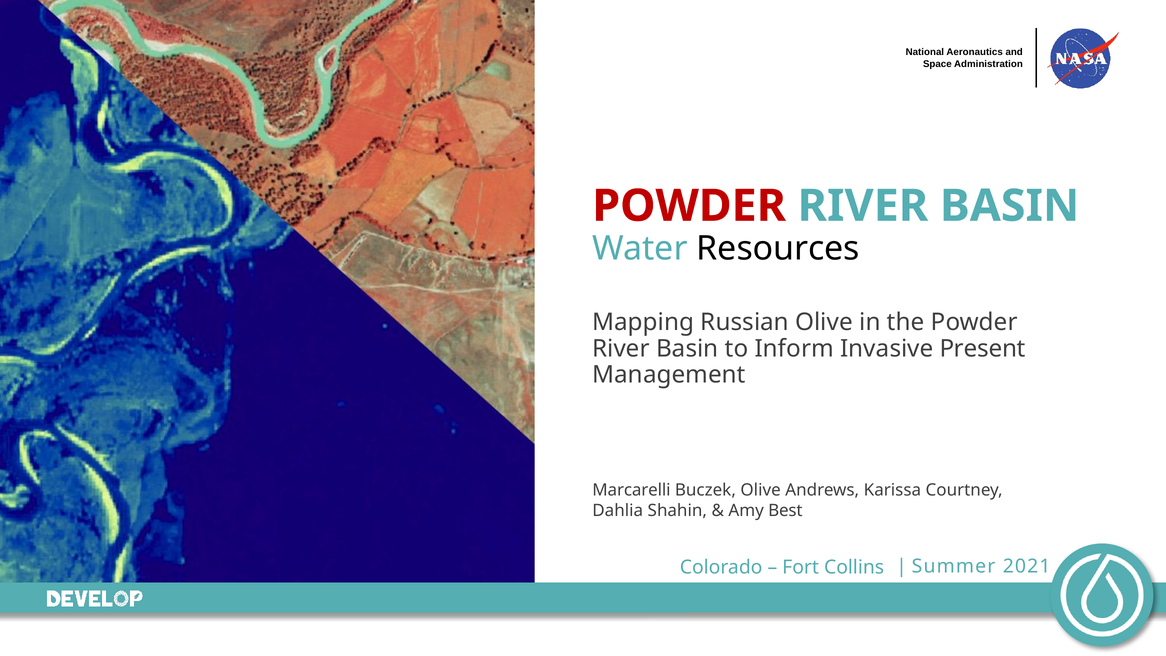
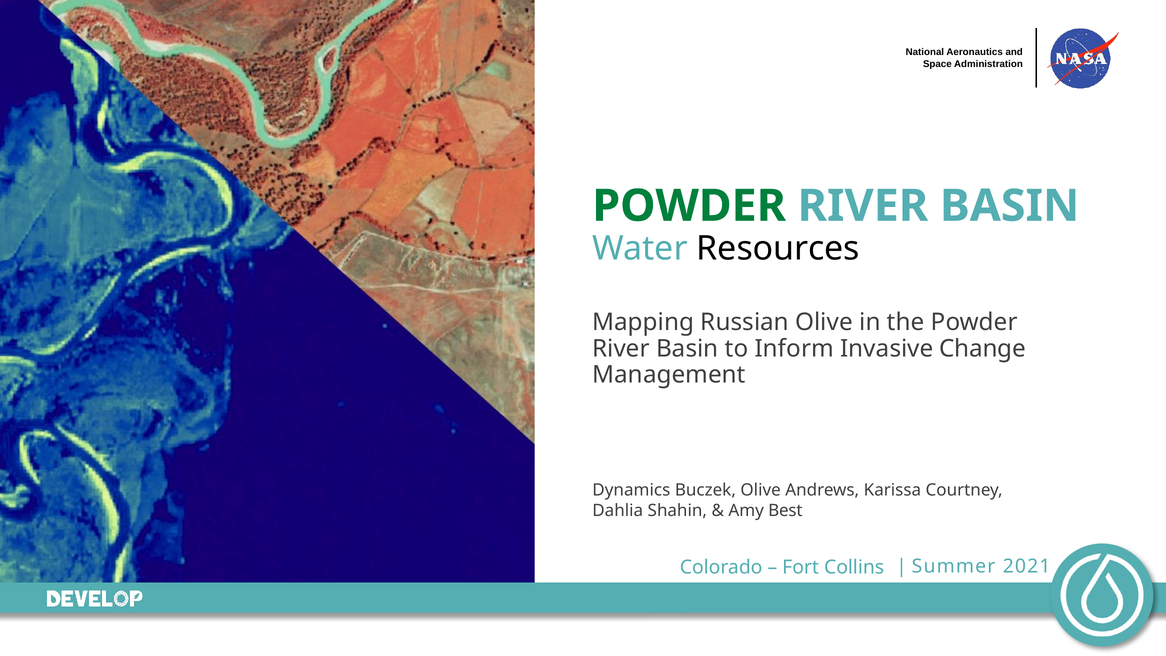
POWDER colour: red -> green (689, 206)
Present: Present -> Change (983, 348)
Marcarelli: Marcarelli -> Dynamics (631, 490)
